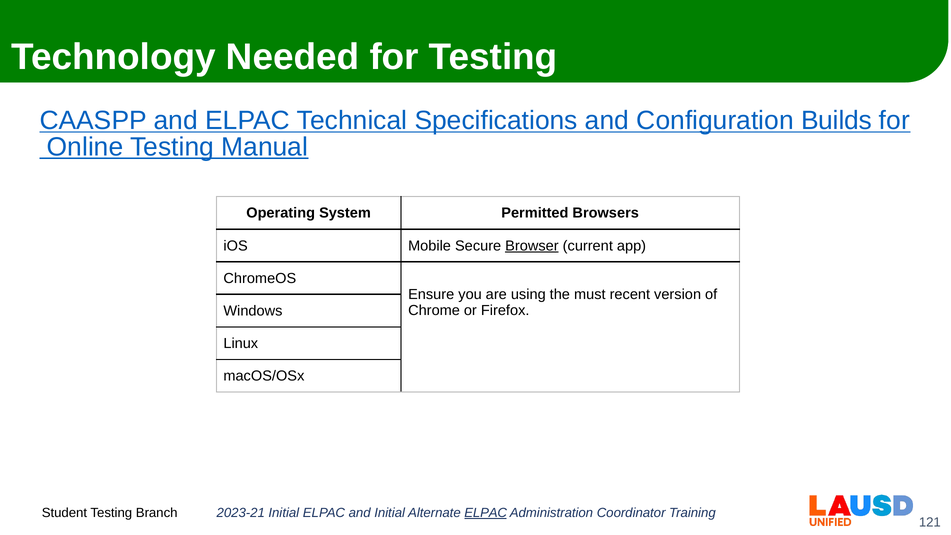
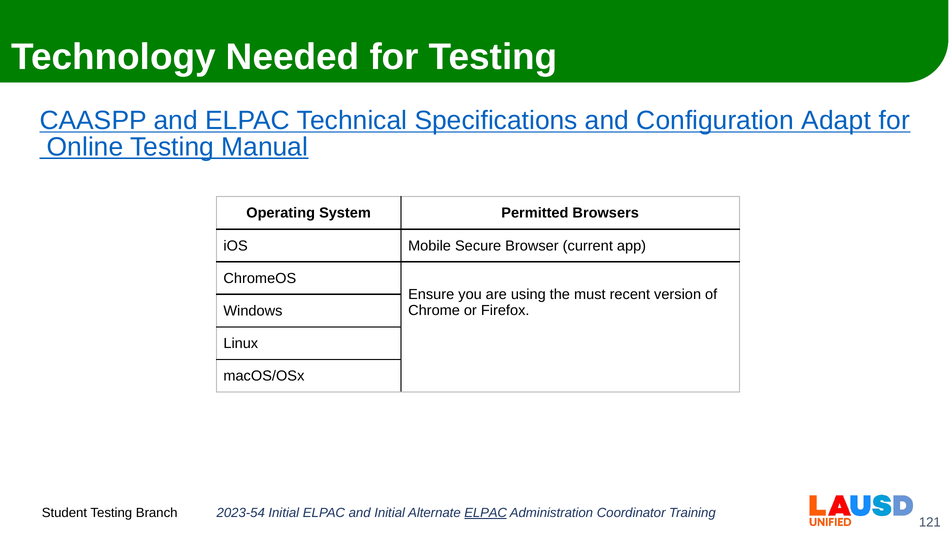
Builds: Builds -> Adapt (836, 120)
Browser underline: present -> none (532, 246)
2023-21: 2023-21 -> 2023-54 (241, 513)
